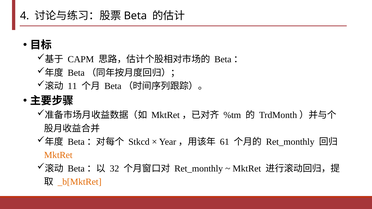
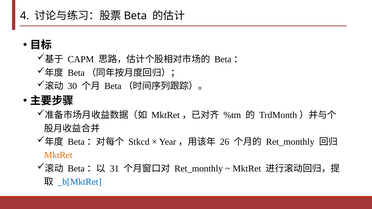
11: 11 -> 30 (72, 86)
61: 61 -> 26 (225, 142)
32: 32 -> 31 (114, 169)
_b[MktRet colour: orange -> blue (80, 182)
